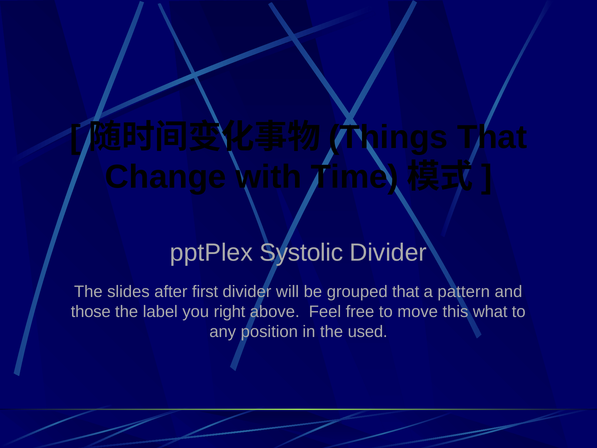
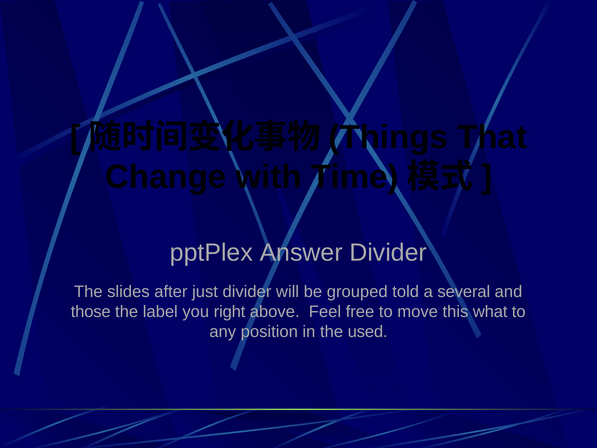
Systolic: Systolic -> Answer (301, 252)
first: first -> just (205, 292)
grouped that: that -> told (406, 292)
pattern: pattern -> several (464, 292)
